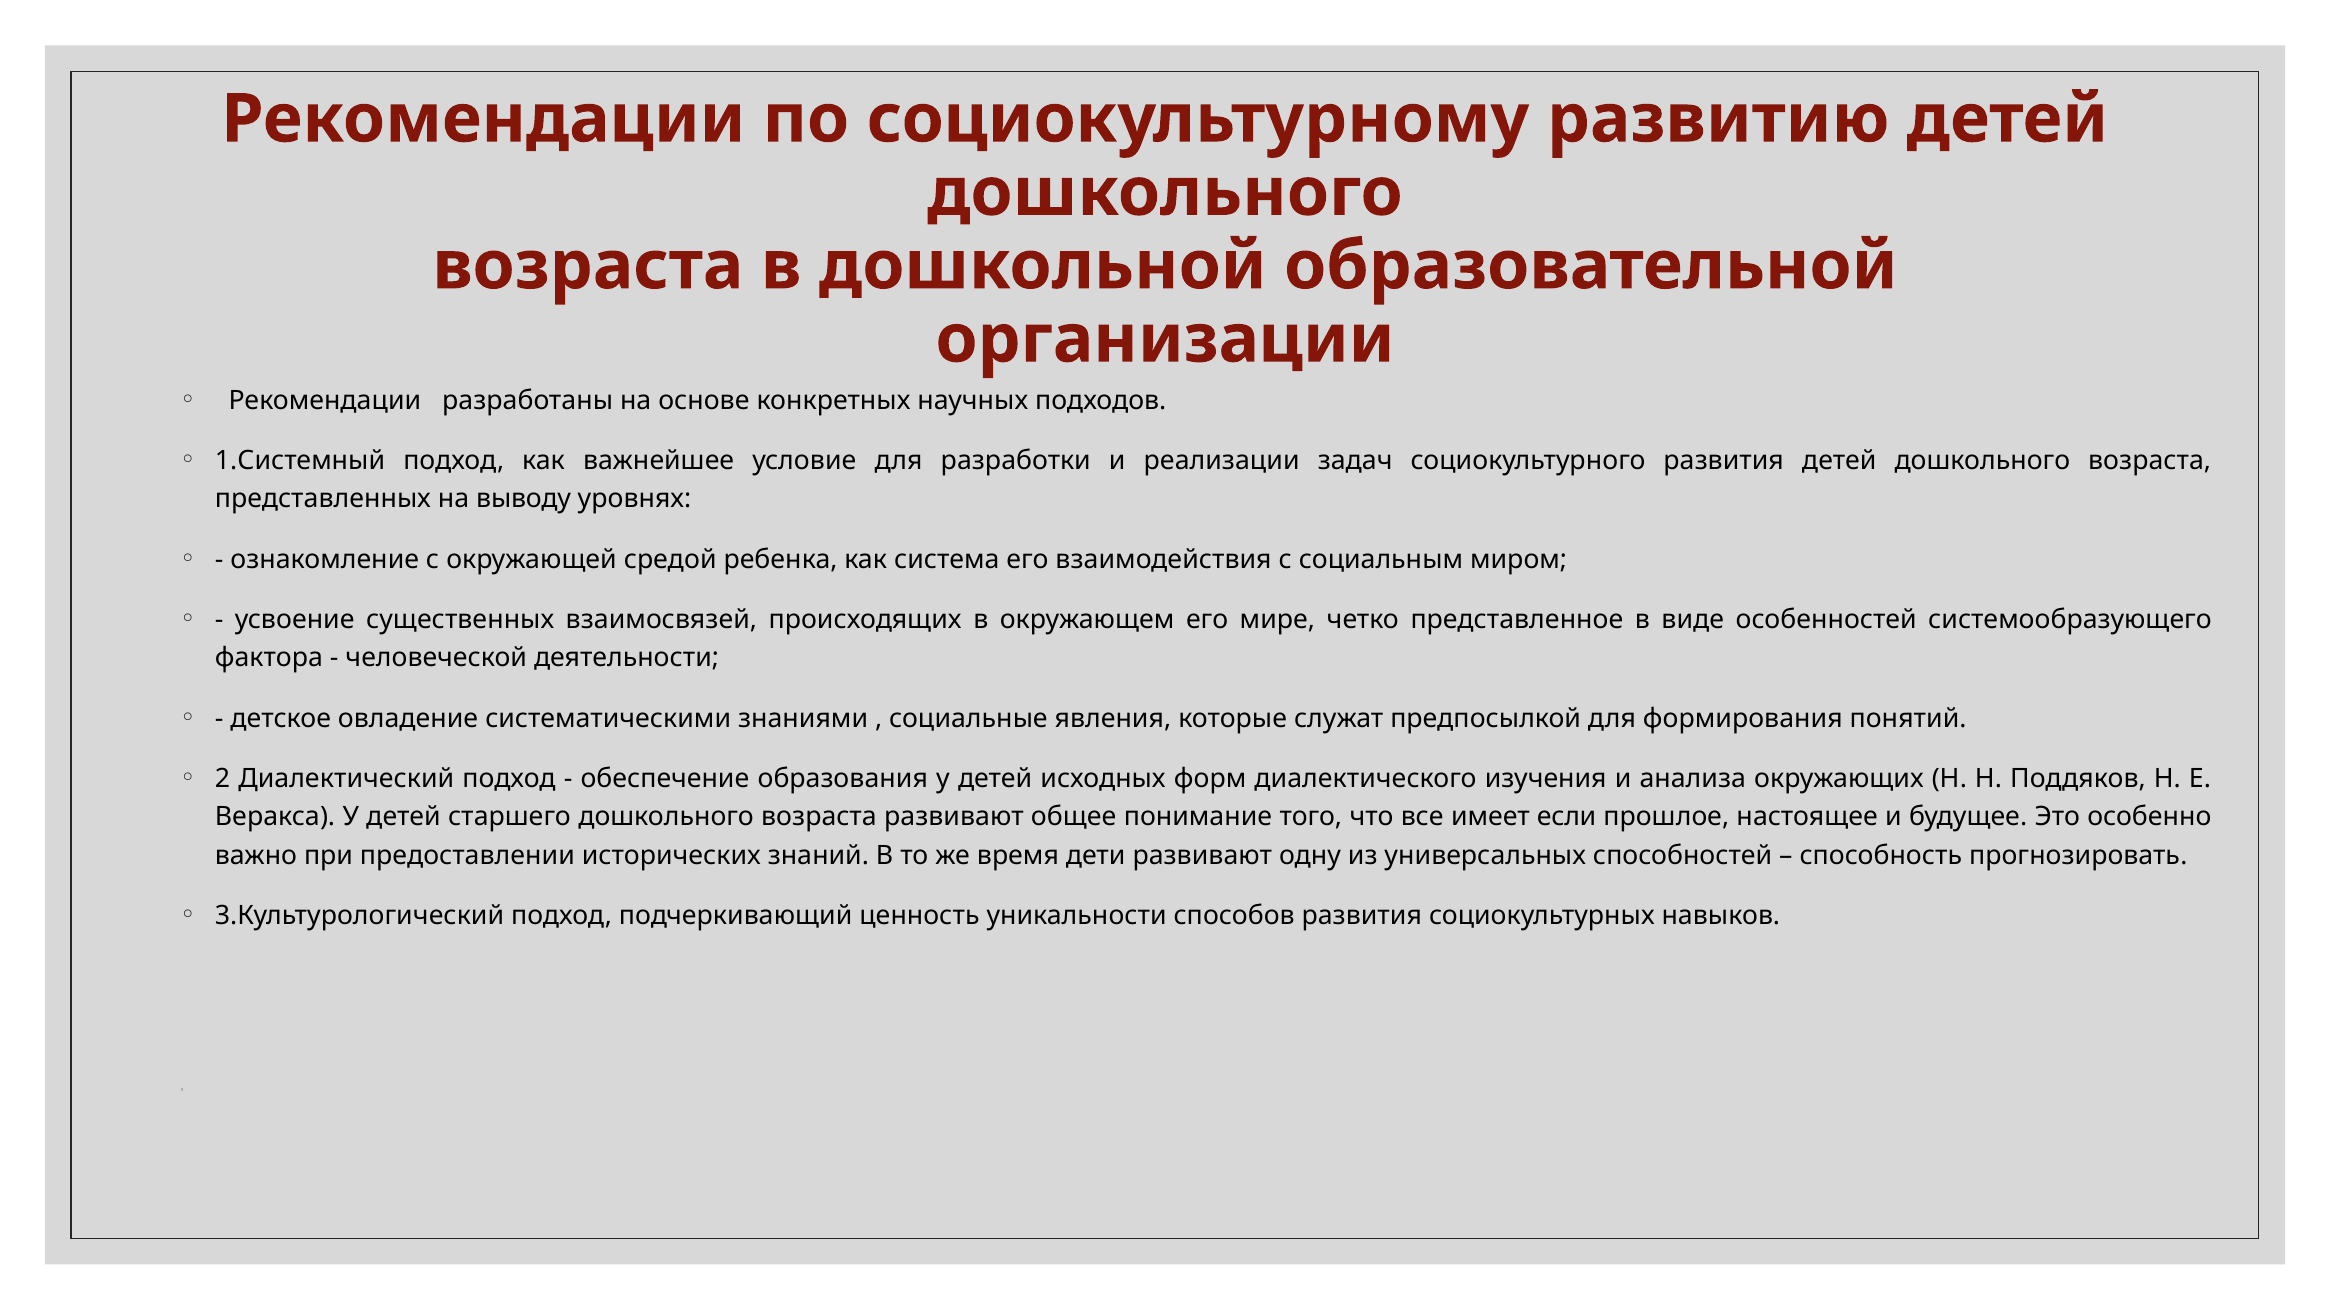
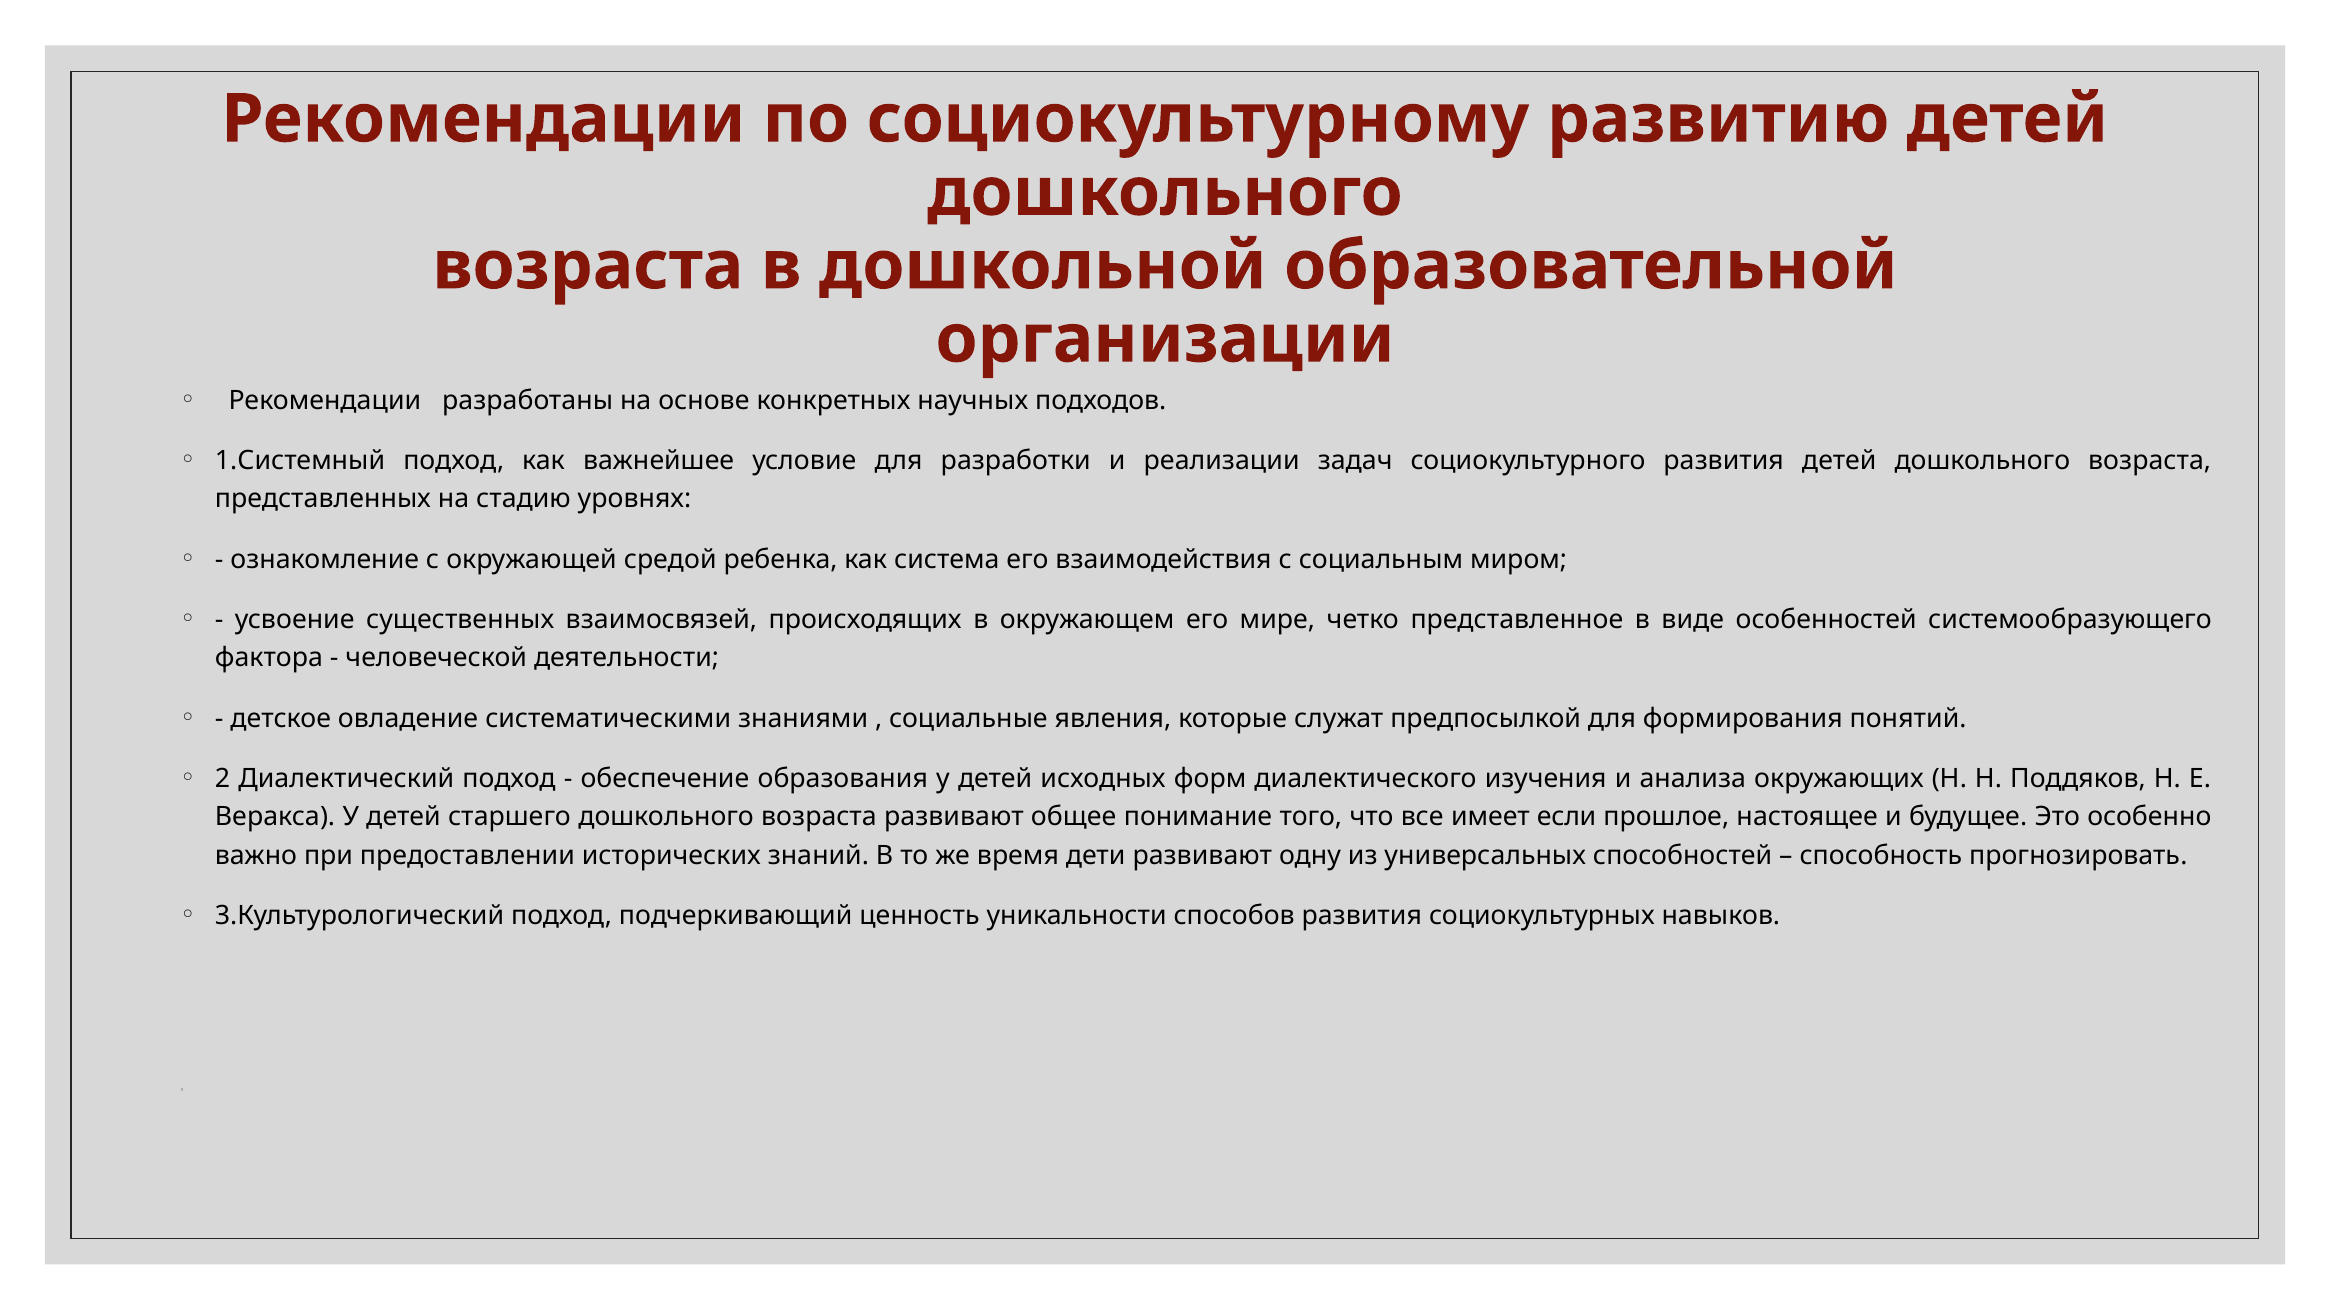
выводу: выводу -> стадию (523, 499)
